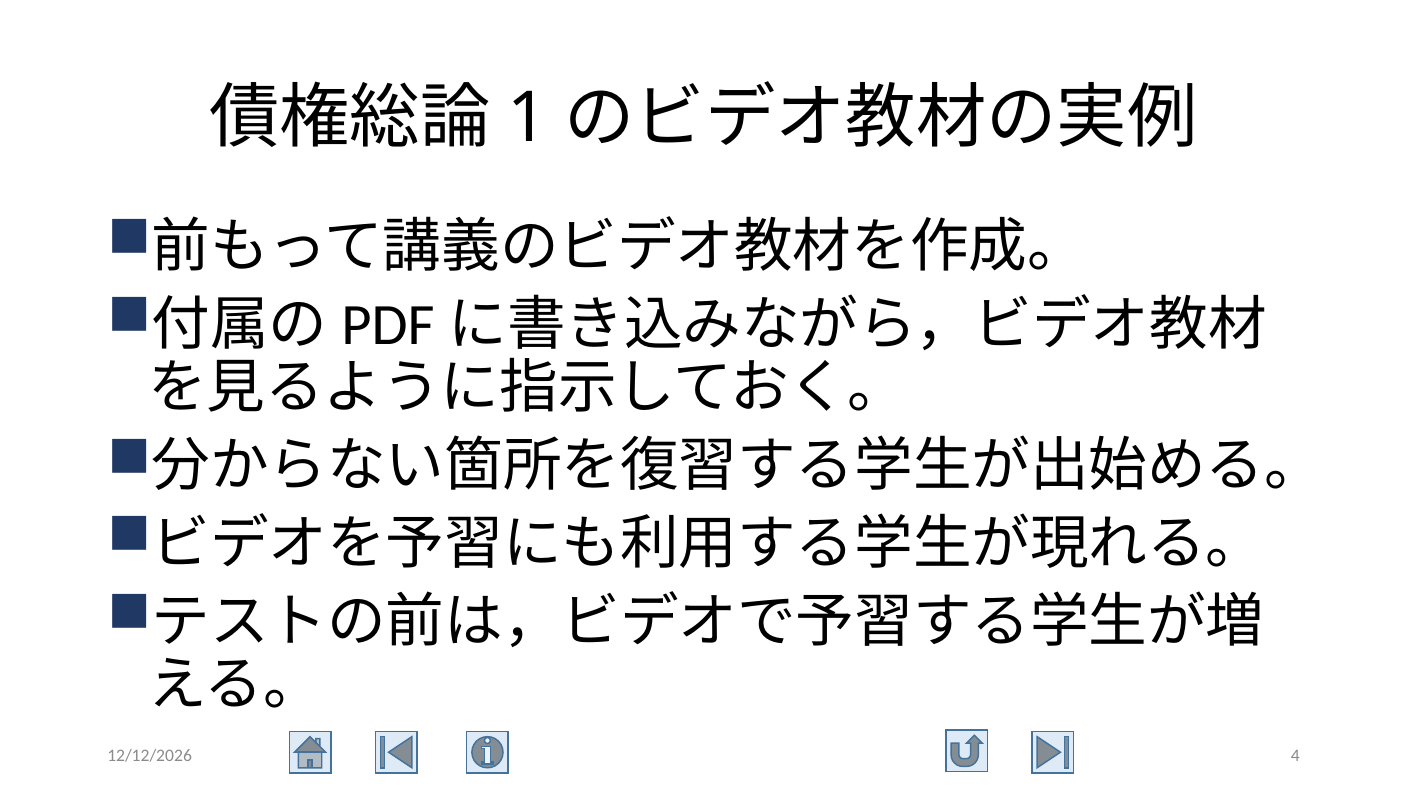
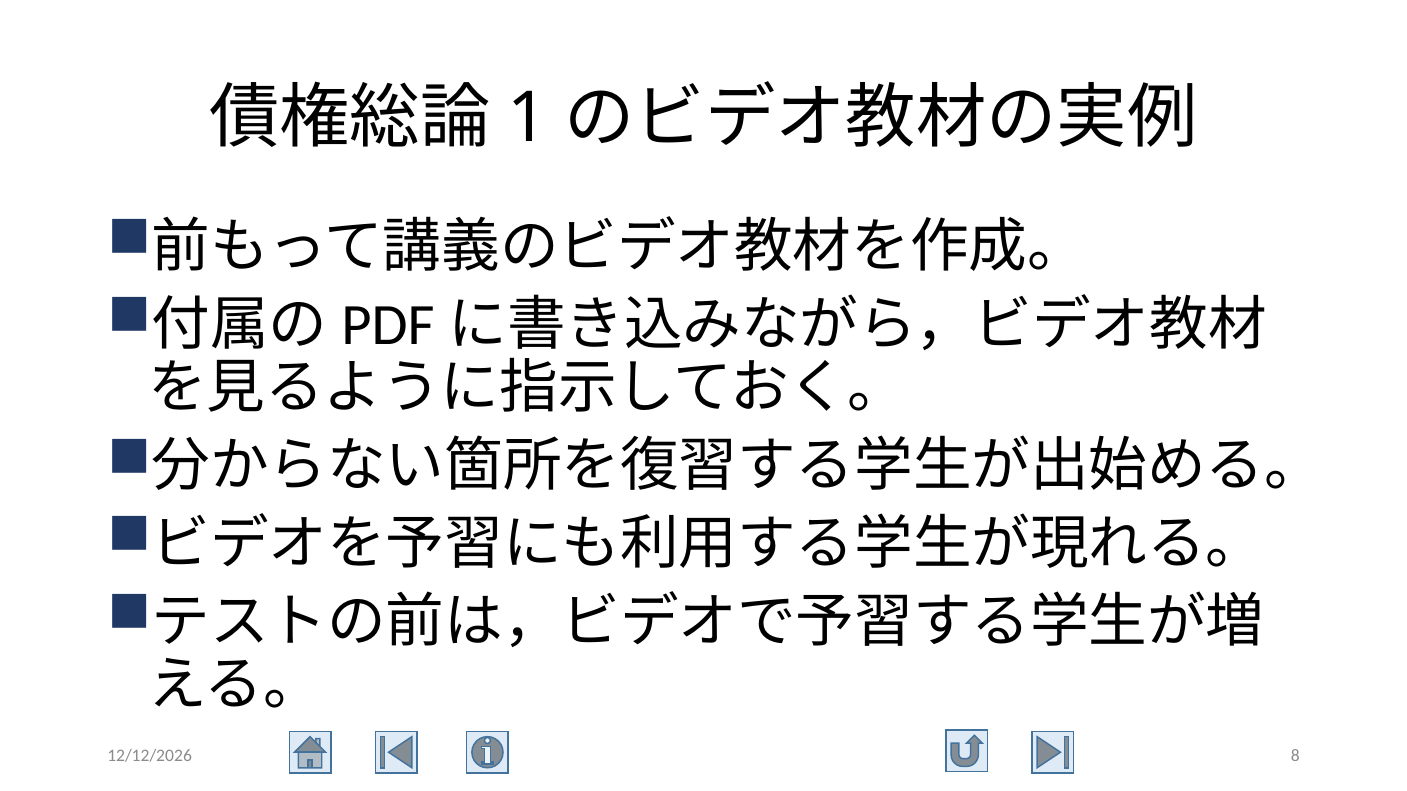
4: 4 -> 8 (1295, 756)
